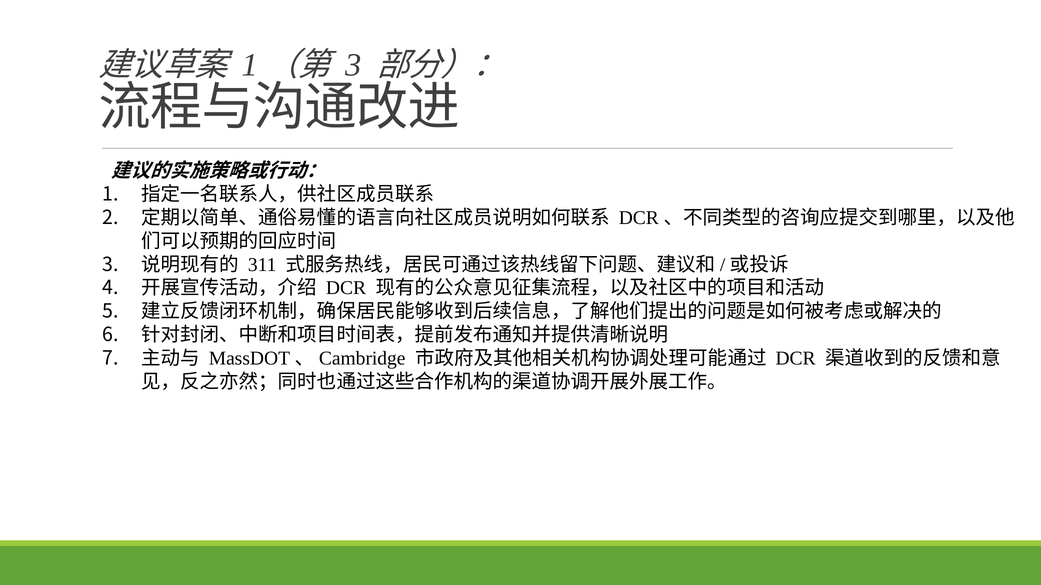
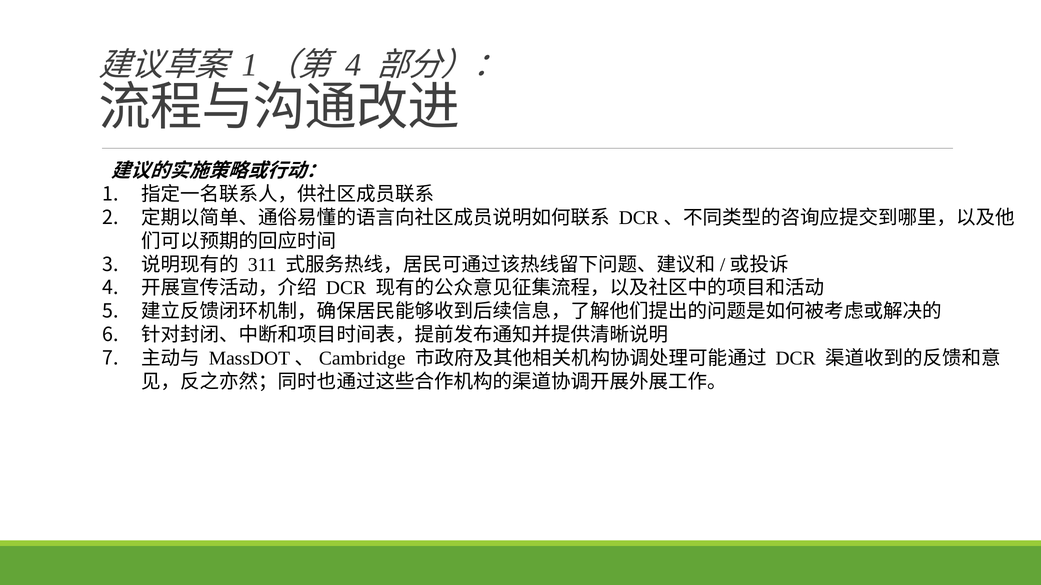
3: 3 -> 4 (353, 65)
